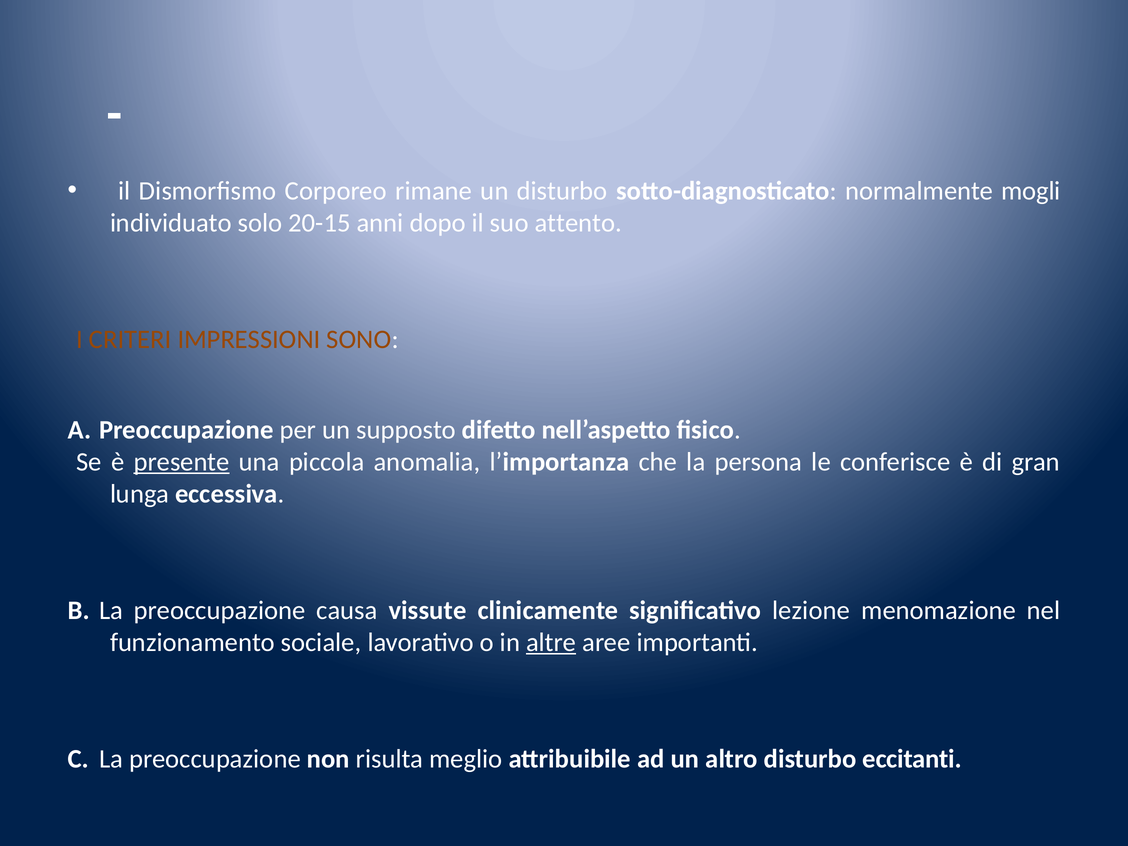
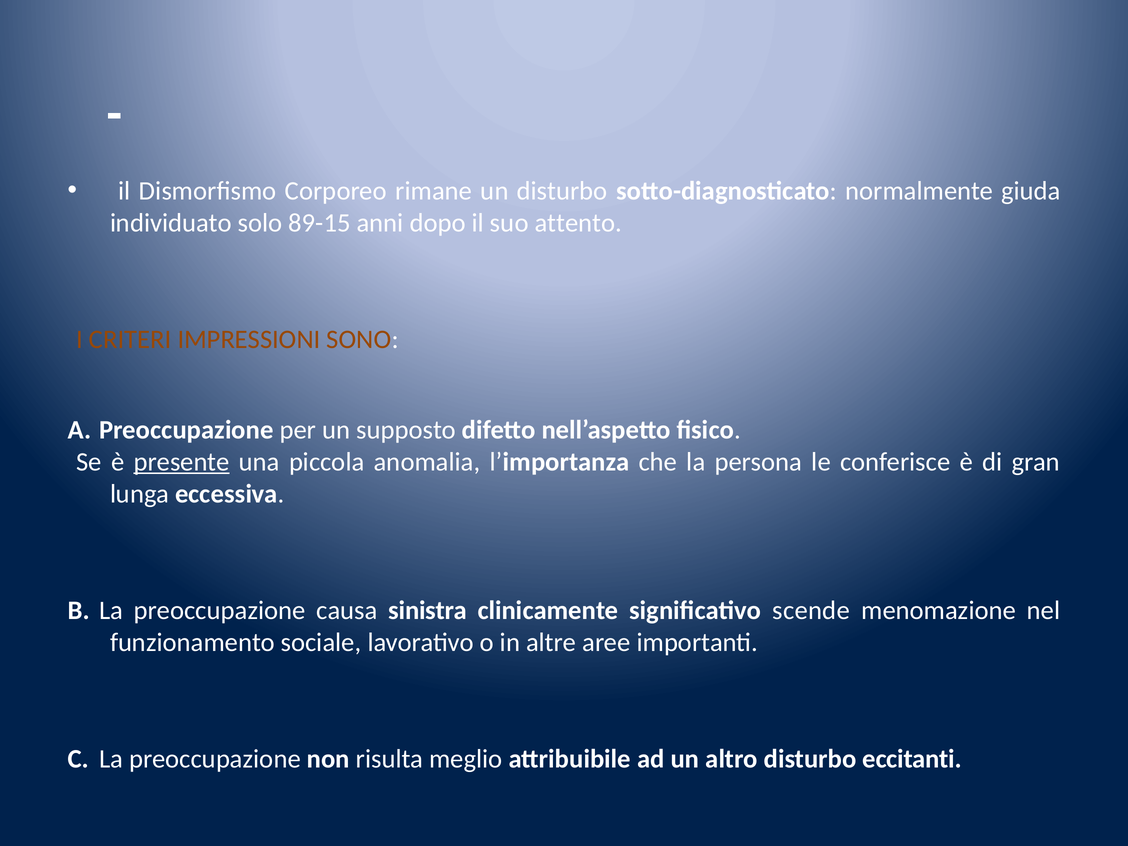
mogli: mogli -> giuda (1031, 191)
20-15: 20-15 -> 89-15 (320, 223)
vissute: vissute -> sinistra (428, 610)
lezione: lezione -> scende (811, 610)
altre underline: present -> none (551, 642)
